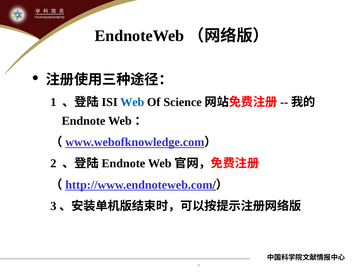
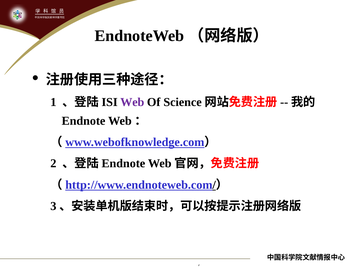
Web colour: blue -> purple (132, 102)
